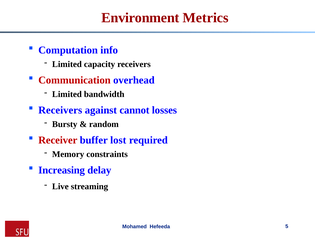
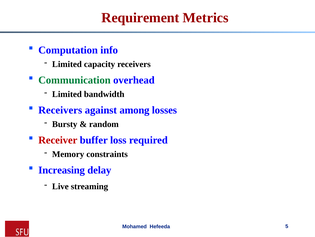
Environment: Environment -> Requirement (140, 18)
Communication colour: red -> green (74, 80)
cannot: cannot -> among (134, 110)
lost: lost -> loss (118, 140)
